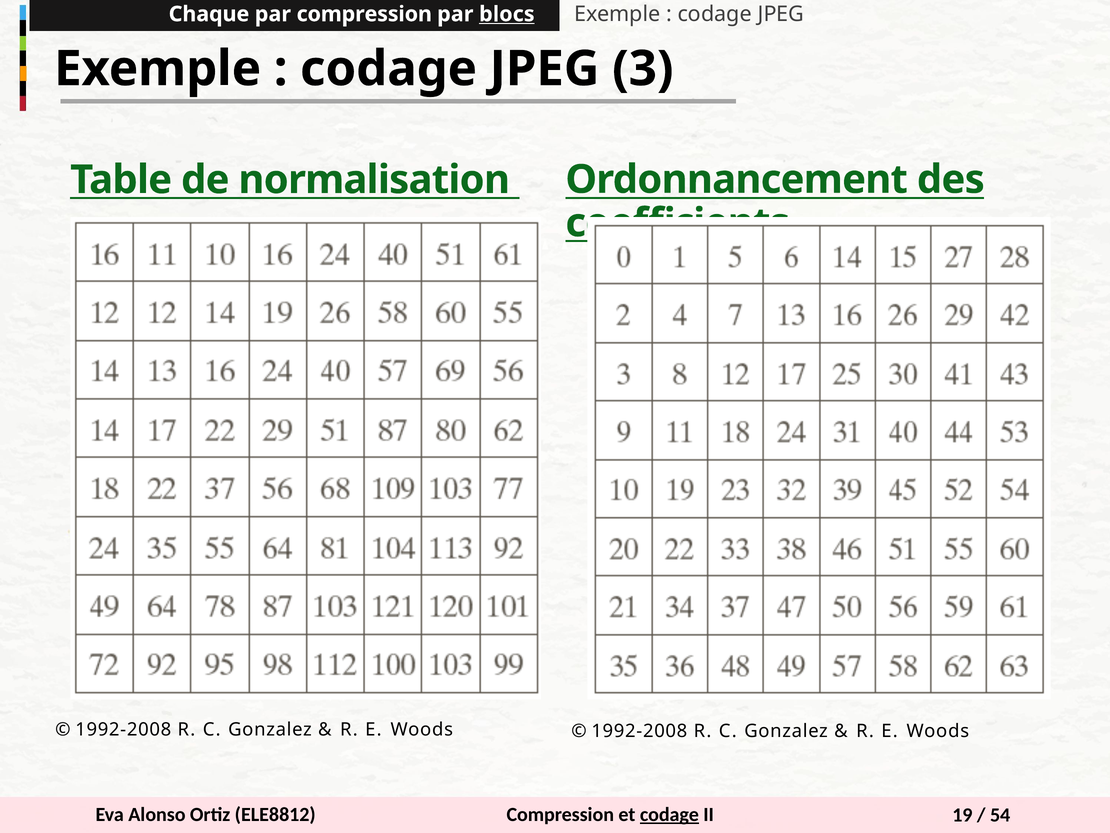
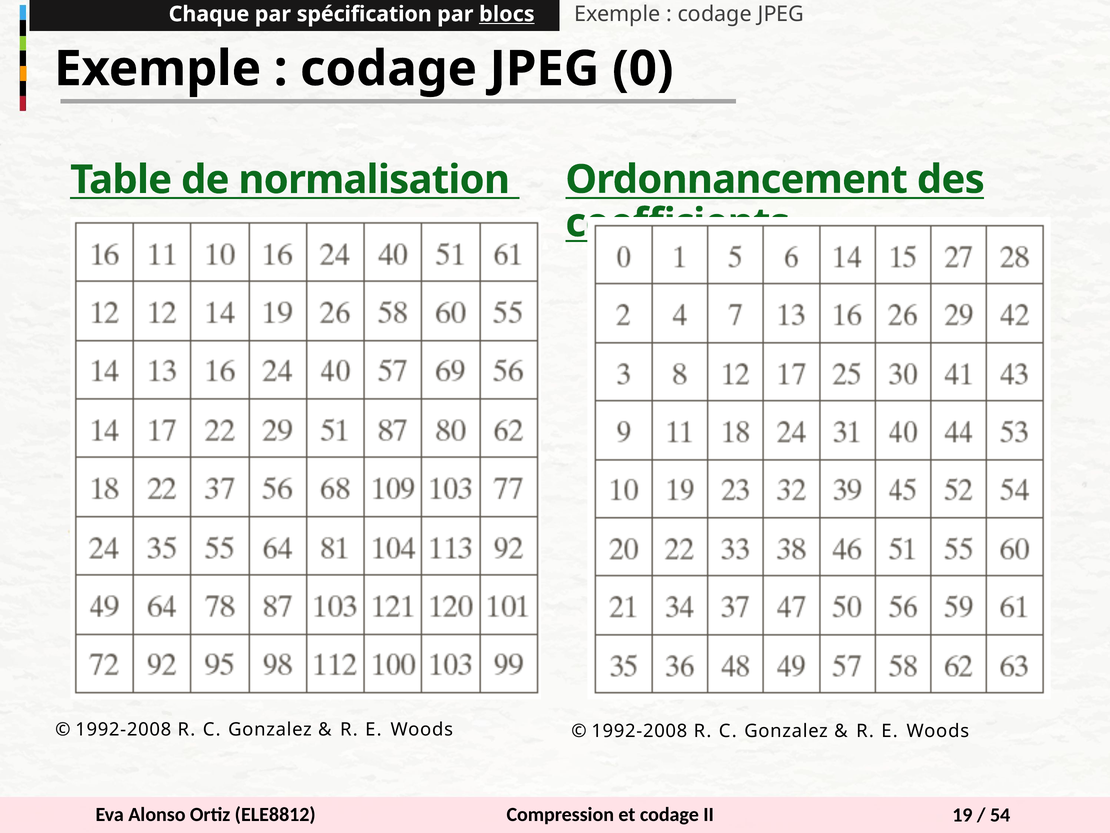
par compression: compression -> spécification (364, 14)
3: 3 -> 0 (643, 69)
codage underline: present -> none (669, 814)
